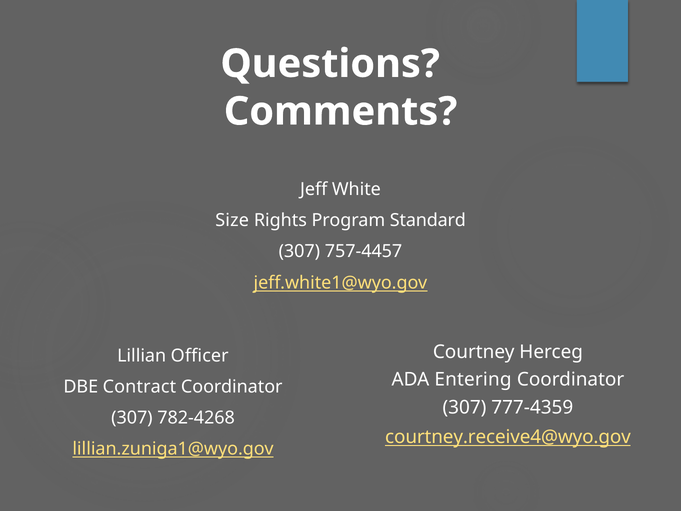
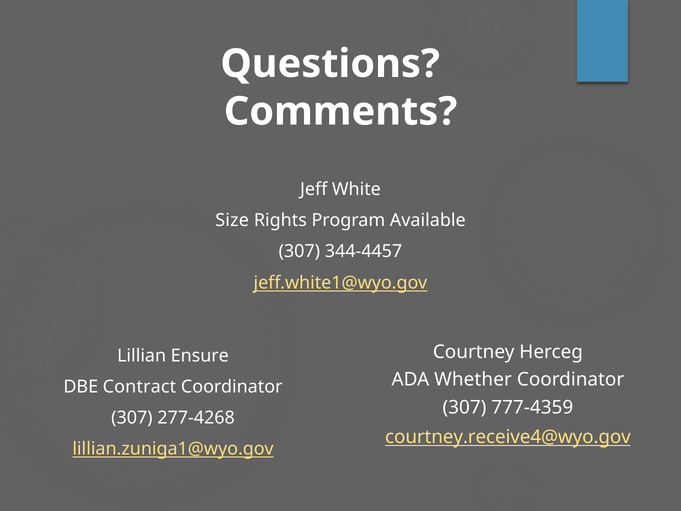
Standard: Standard -> Available (428, 220)
757-4457: 757-4457 -> 344-4457 (364, 251)
Officer: Officer -> Ensure (200, 356)
Entering: Entering -> Whether (473, 379)
782-4268: 782-4268 -> 277-4268 (196, 418)
